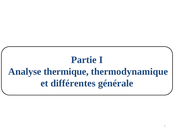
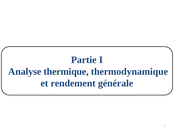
différentes: différentes -> rendement (73, 83)
